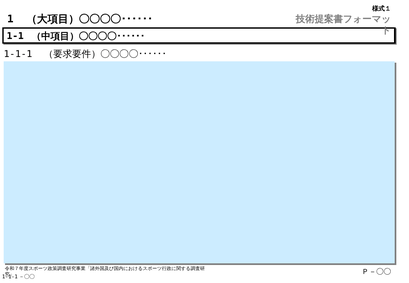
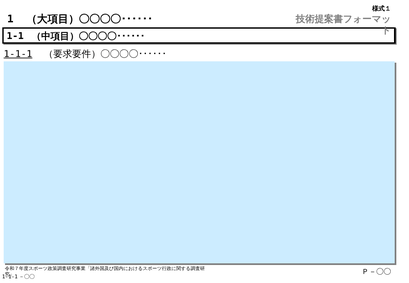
1-1-1 underline: none -> present (18, 54)
